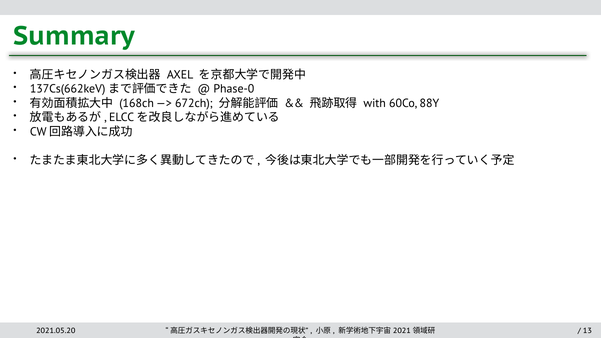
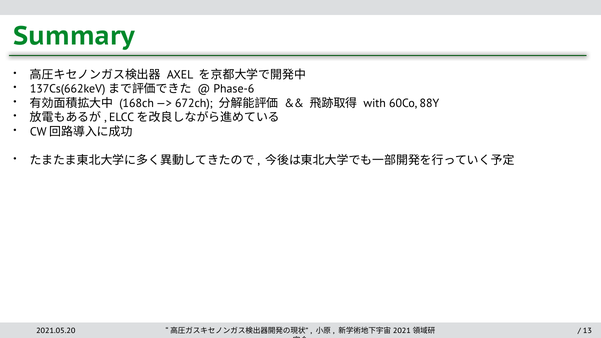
Phase-0: Phase-0 -> Phase-6 (234, 89)
